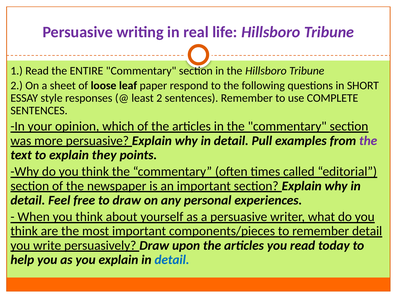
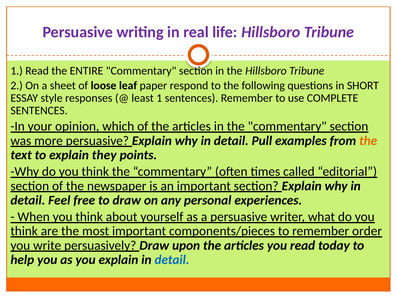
least 2: 2 -> 1 (159, 98)
the colour: purple -> orange (368, 141)
remember detail: detail -> order (367, 231)
